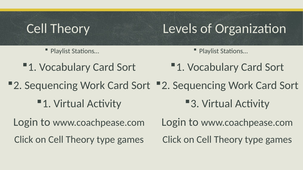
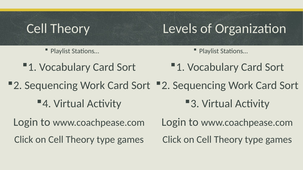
1: 1 -> 4 (47, 104)
